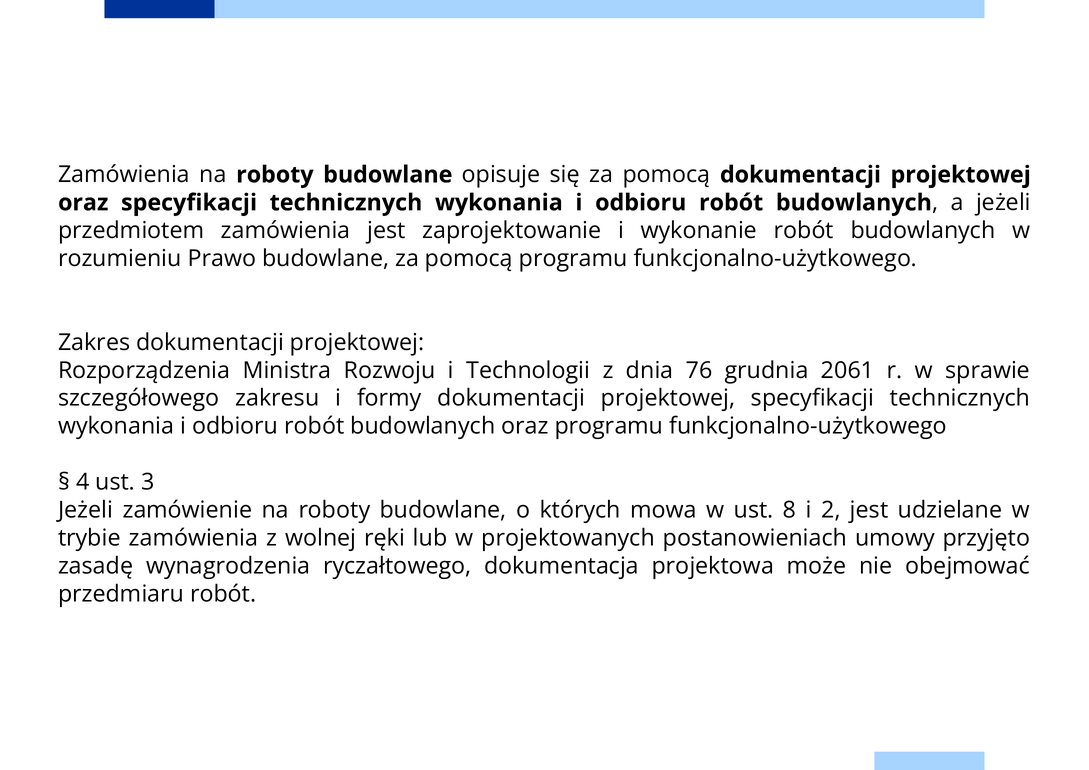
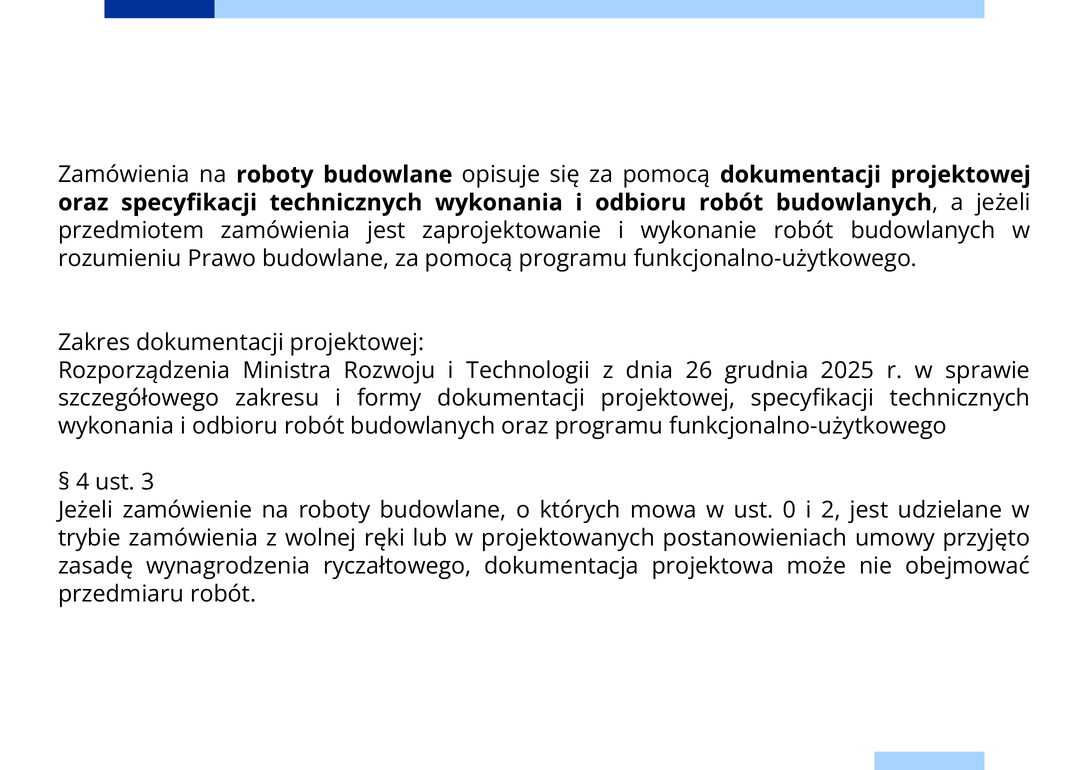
76: 76 -> 26 (699, 370)
2061: 2061 -> 2025 (848, 370)
8: 8 -> 0 (790, 510)
